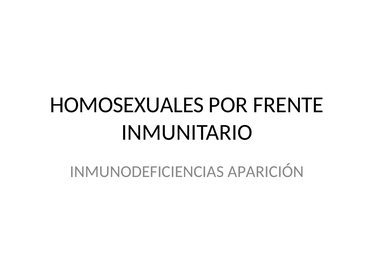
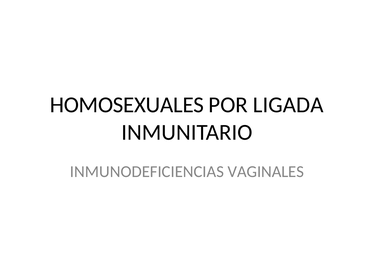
FRENTE: FRENTE -> LIGADA (288, 105)
APARICIÓN: APARICIÓN -> VAGINALES (266, 172)
